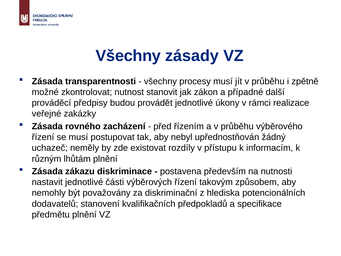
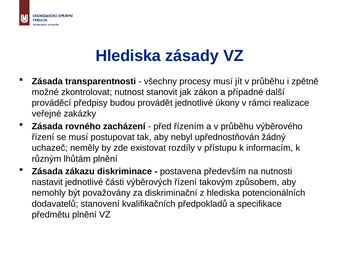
Všechny: Všechny -> Hlediska (128, 56)
